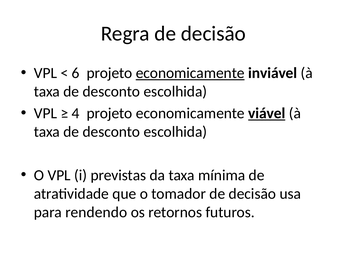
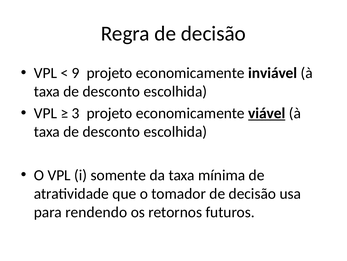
6: 6 -> 9 (76, 73)
economicamente underline: present -> none (190, 73)
4: 4 -> 3 (76, 113)
previstas: previstas -> somente (118, 175)
